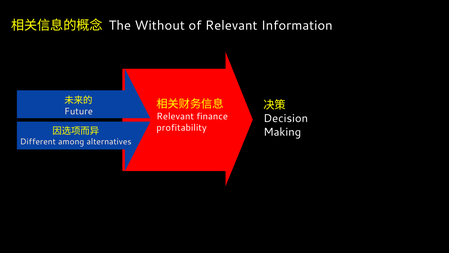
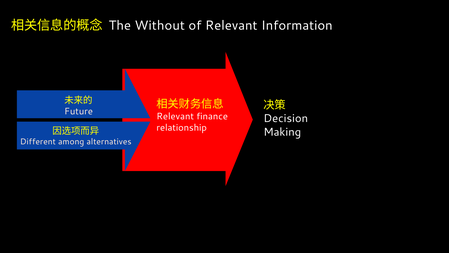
profitability: profitability -> relationship (182, 128)
